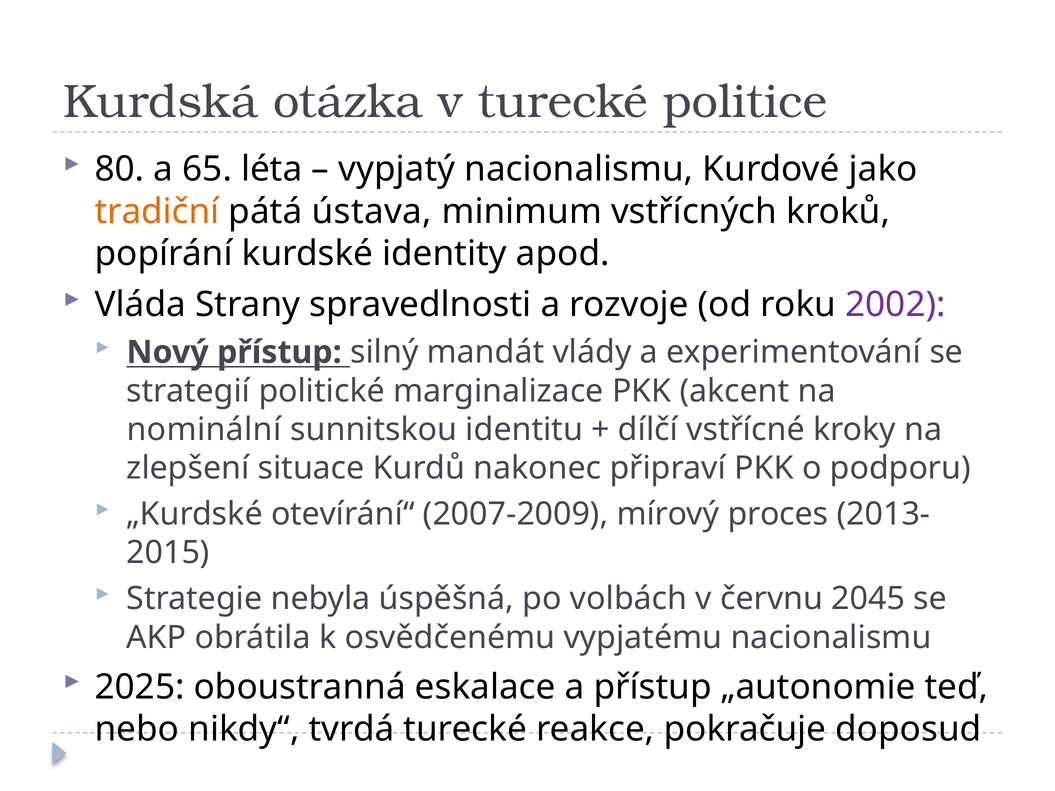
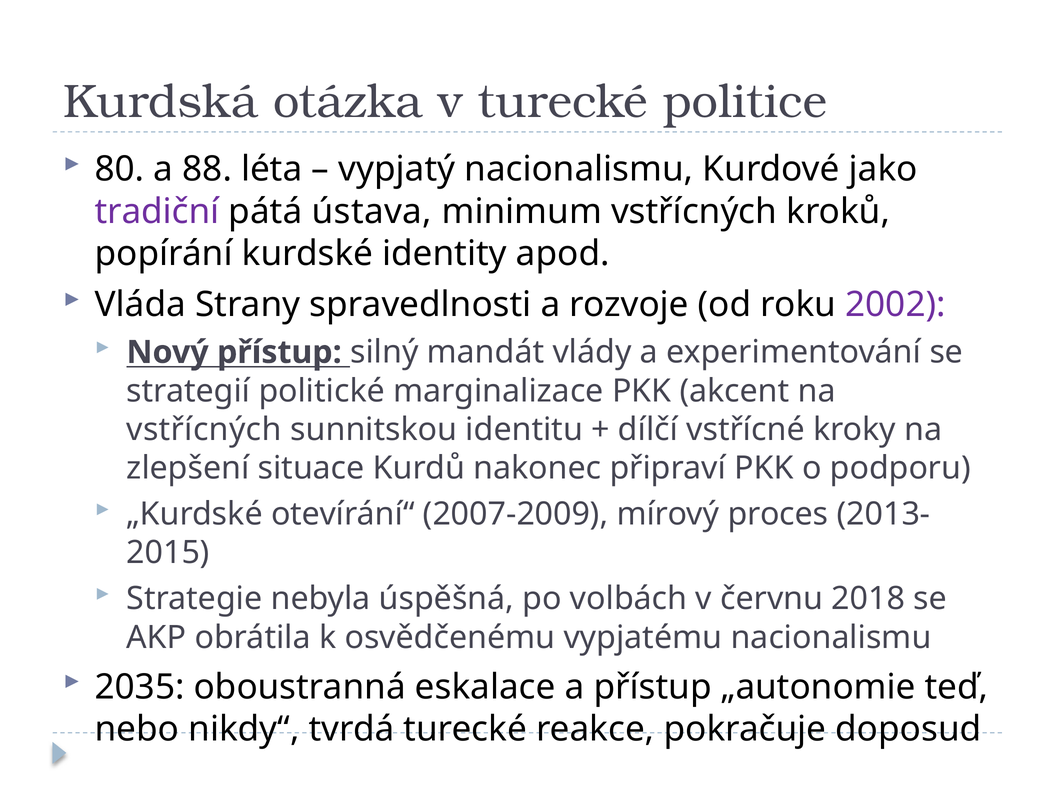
65: 65 -> 88 (207, 169)
tradiční colour: orange -> purple (157, 212)
nominální: nominální -> vstřícných (204, 430)
2045: 2045 -> 2018 (868, 599)
2025: 2025 -> 2035 (140, 687)
